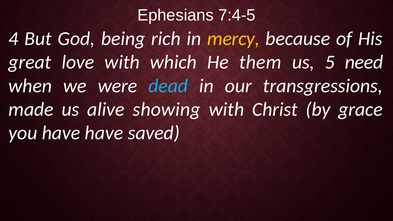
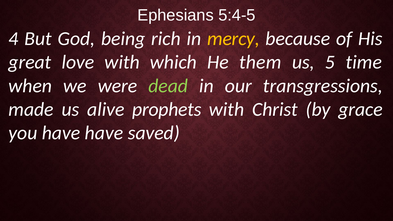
7:4-5: 7:4-5 -> 5:4-5 (237, 15)
need: need -> time (364, 62)
dead colour: light blue -> light green (168, 86)
showing: showing -> prophets (167, 109)
